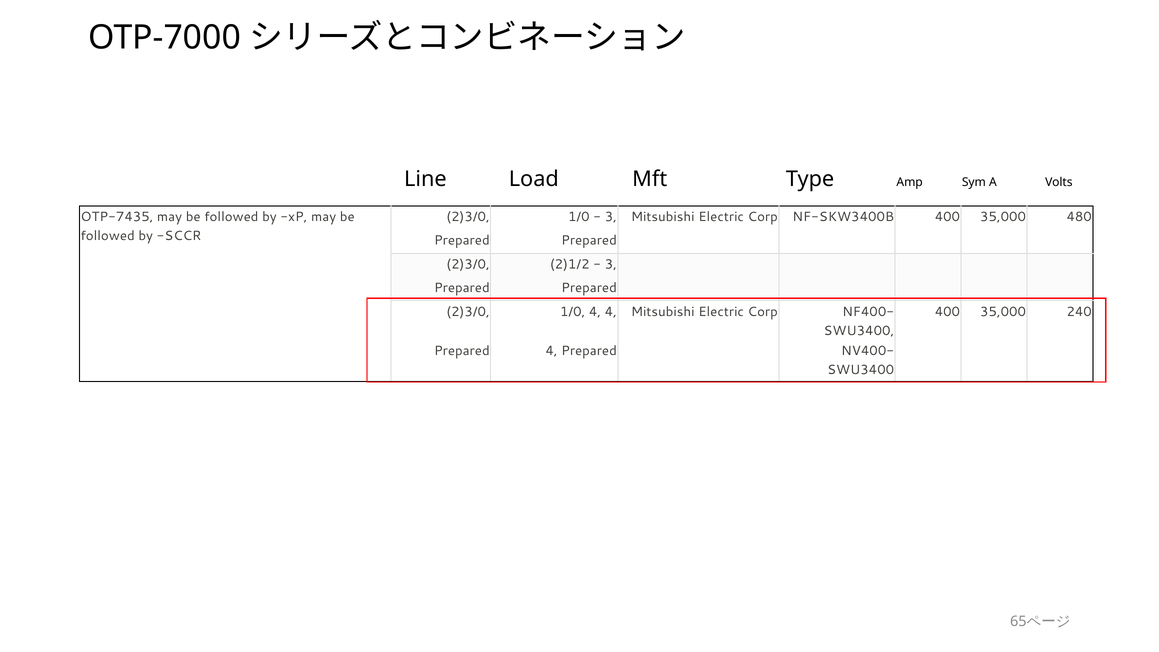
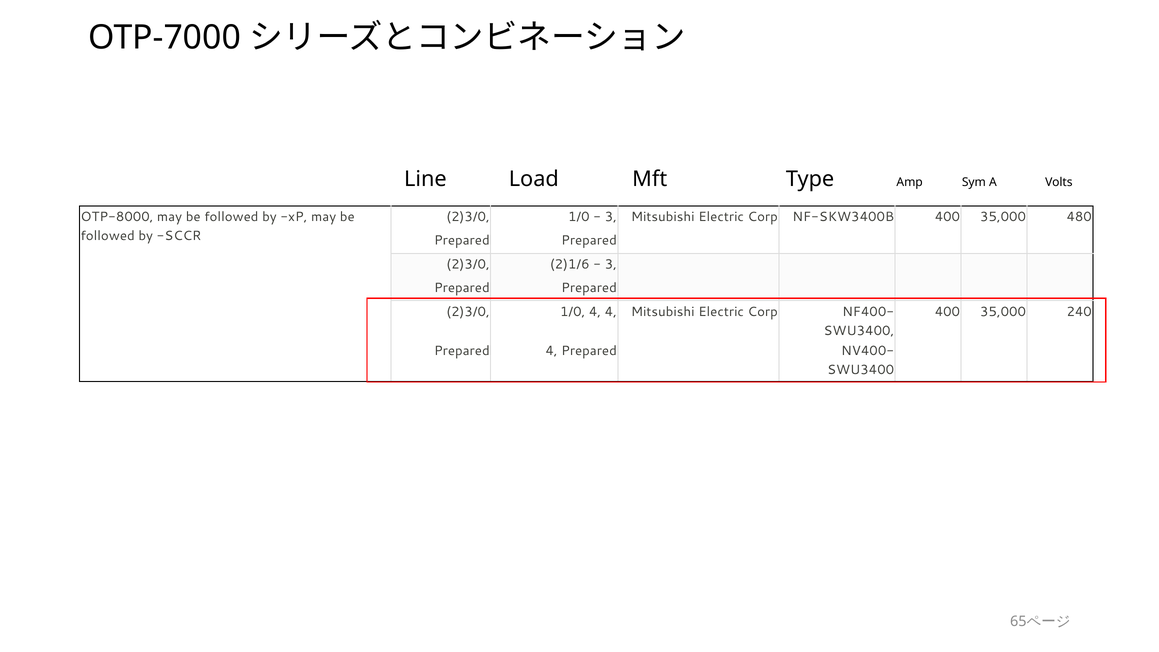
OTP-7435: OTP-7435 -> OTP-8000 (117, 217)
2)1/2: 2)1/2 -> 2)1/6 (570, 264)
